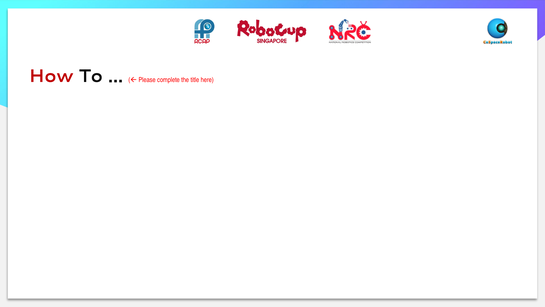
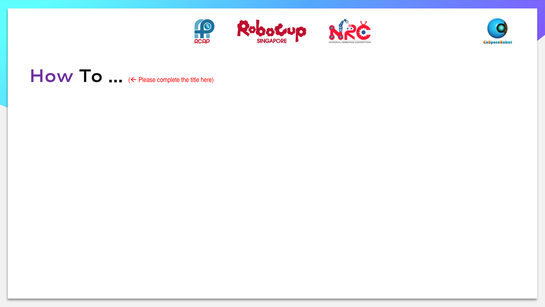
How colour: red -> purple (51, 76)
